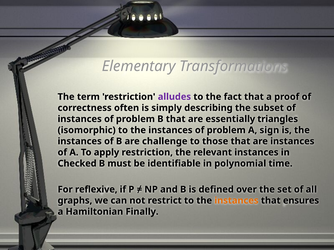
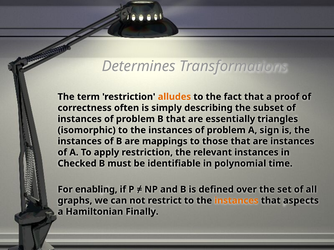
Elementary: Elementary -> Determines (139, 66)
alludes colour: purple -> orange (174, 97)
challenge: challenge -> mappings (165, 142)
reflexive: reflexive -> enabling (96, 190)
ensures: ensures -> aspects (301, 201)
